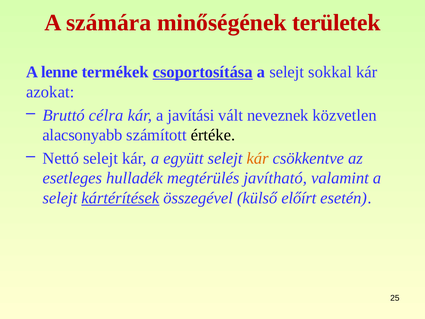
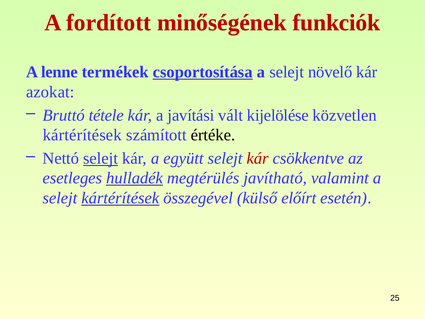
számára: számára -> fordított (109, 23)
területek: területek -> funkciók (336, 23)
sokkal: sokkal -> növelő (330, 72)
célra: célra -> tétele (106, 115)
neveznek: neveznek -> kijelölése (278, 115)
alacsonyabb: alacsonyabb -> kártérítések (82, 135)
selejt underline: none -> present (101, 158)
kár colour: orange -> red (258, 158)
hulladék underline: none -> present (135, 178)
